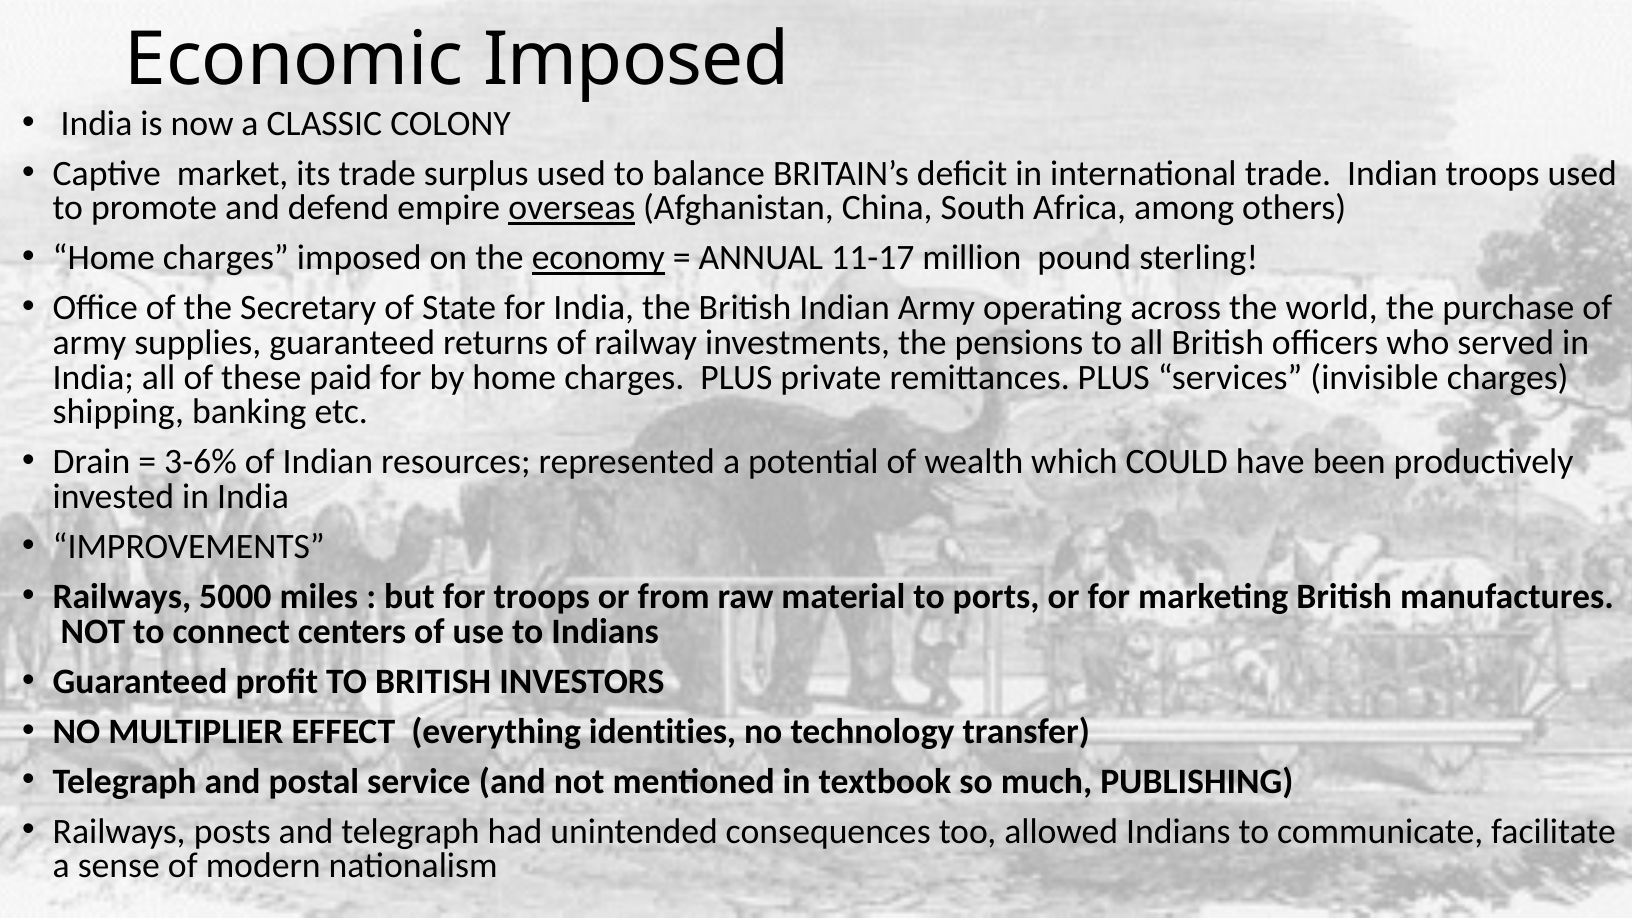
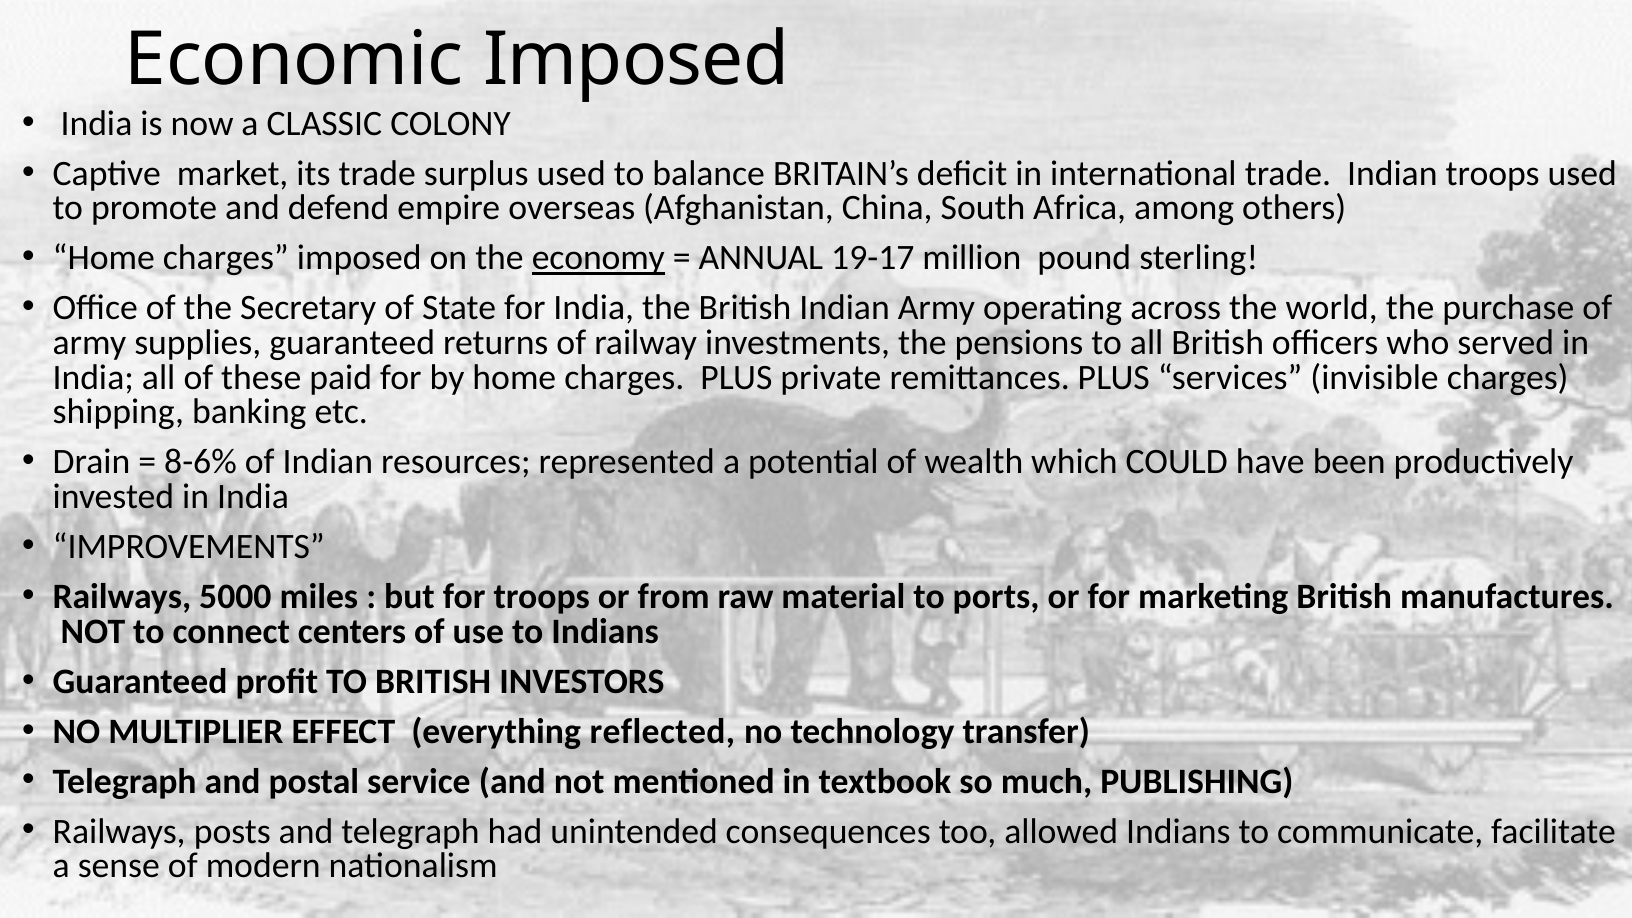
overseas underline: present -> none (572, 208)
11-17: 11-17 -> 19-17 (873, 258)
3-6%: 3-6% -> 8-6% (201, 462)
identities: identities -> reflected (662, 731)
